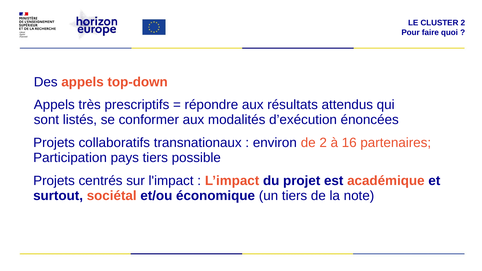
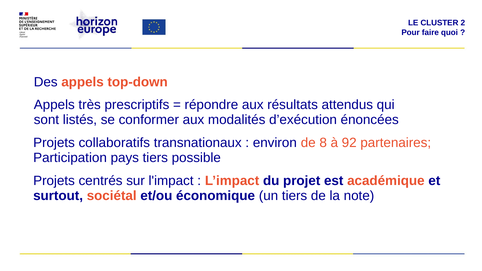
de 2: 2 -> 8 (323, 143)
16: 16 -> 92 (349, 143)
